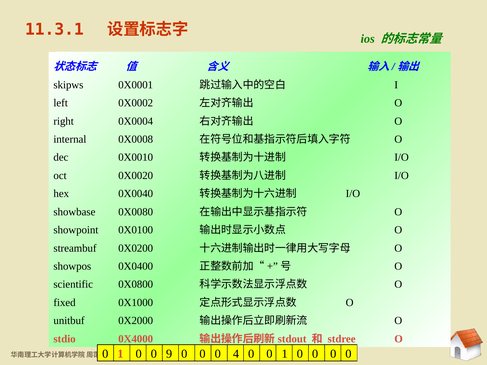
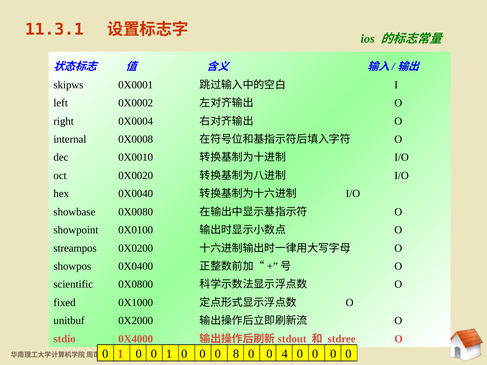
streambuf: streambuf -> streampos (75, 248)
0 0 9: 9 -> 1 (169, 354)
4: 4 -> 8 (236, 354)
0 0 1: 1 -> 4 (285, 354)
